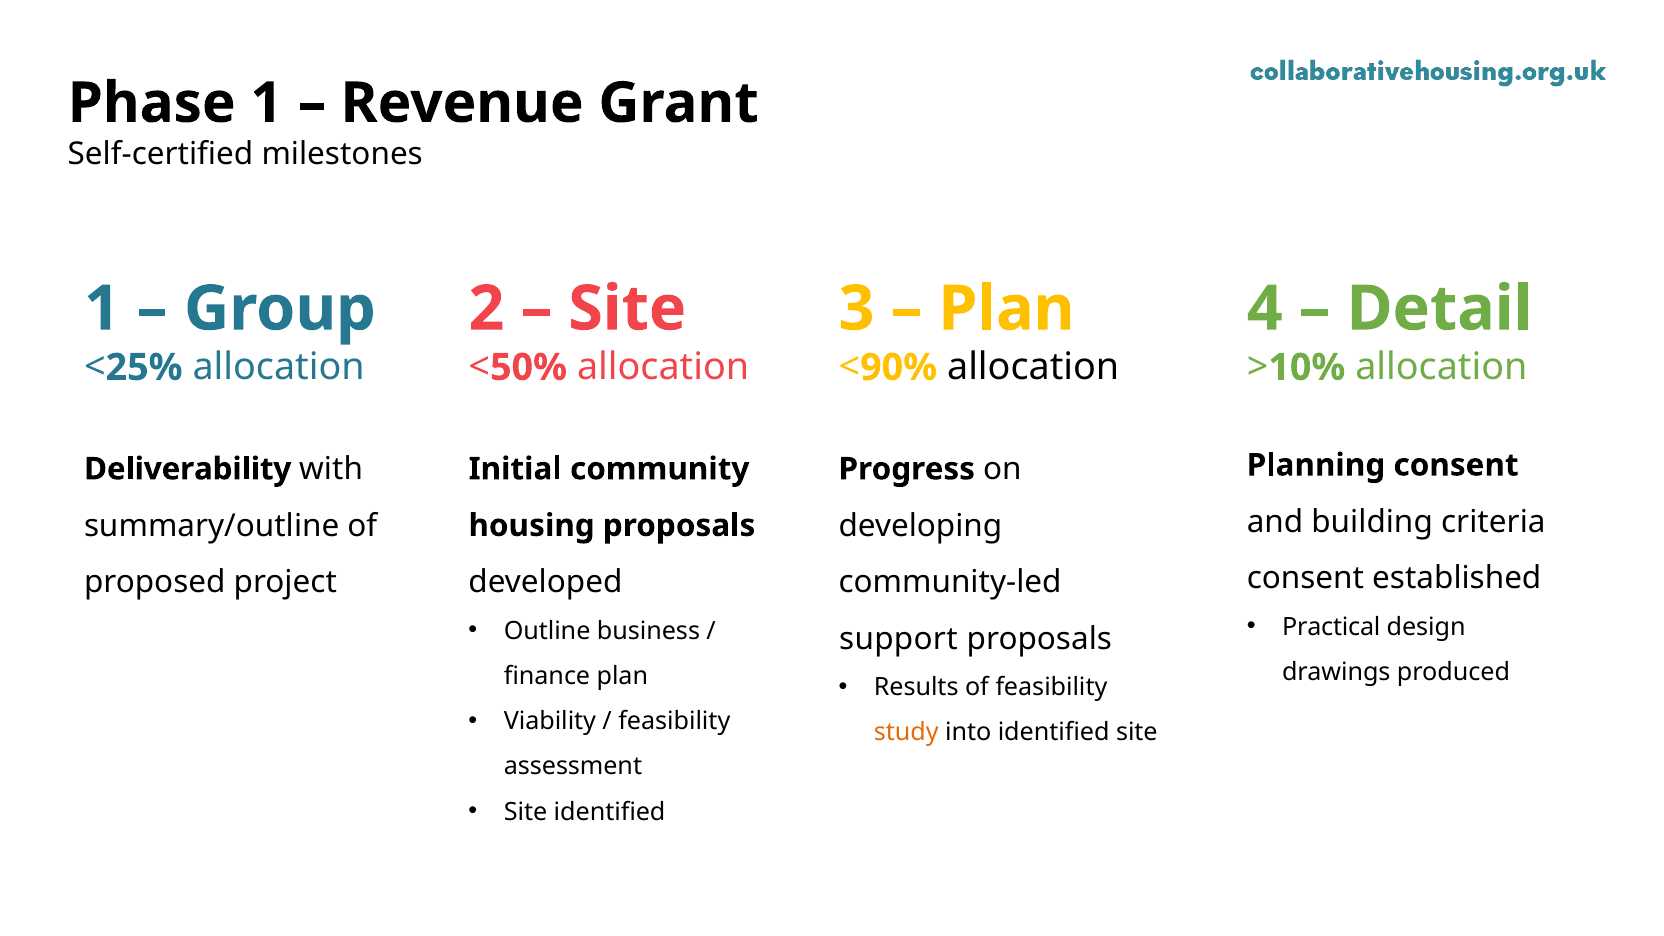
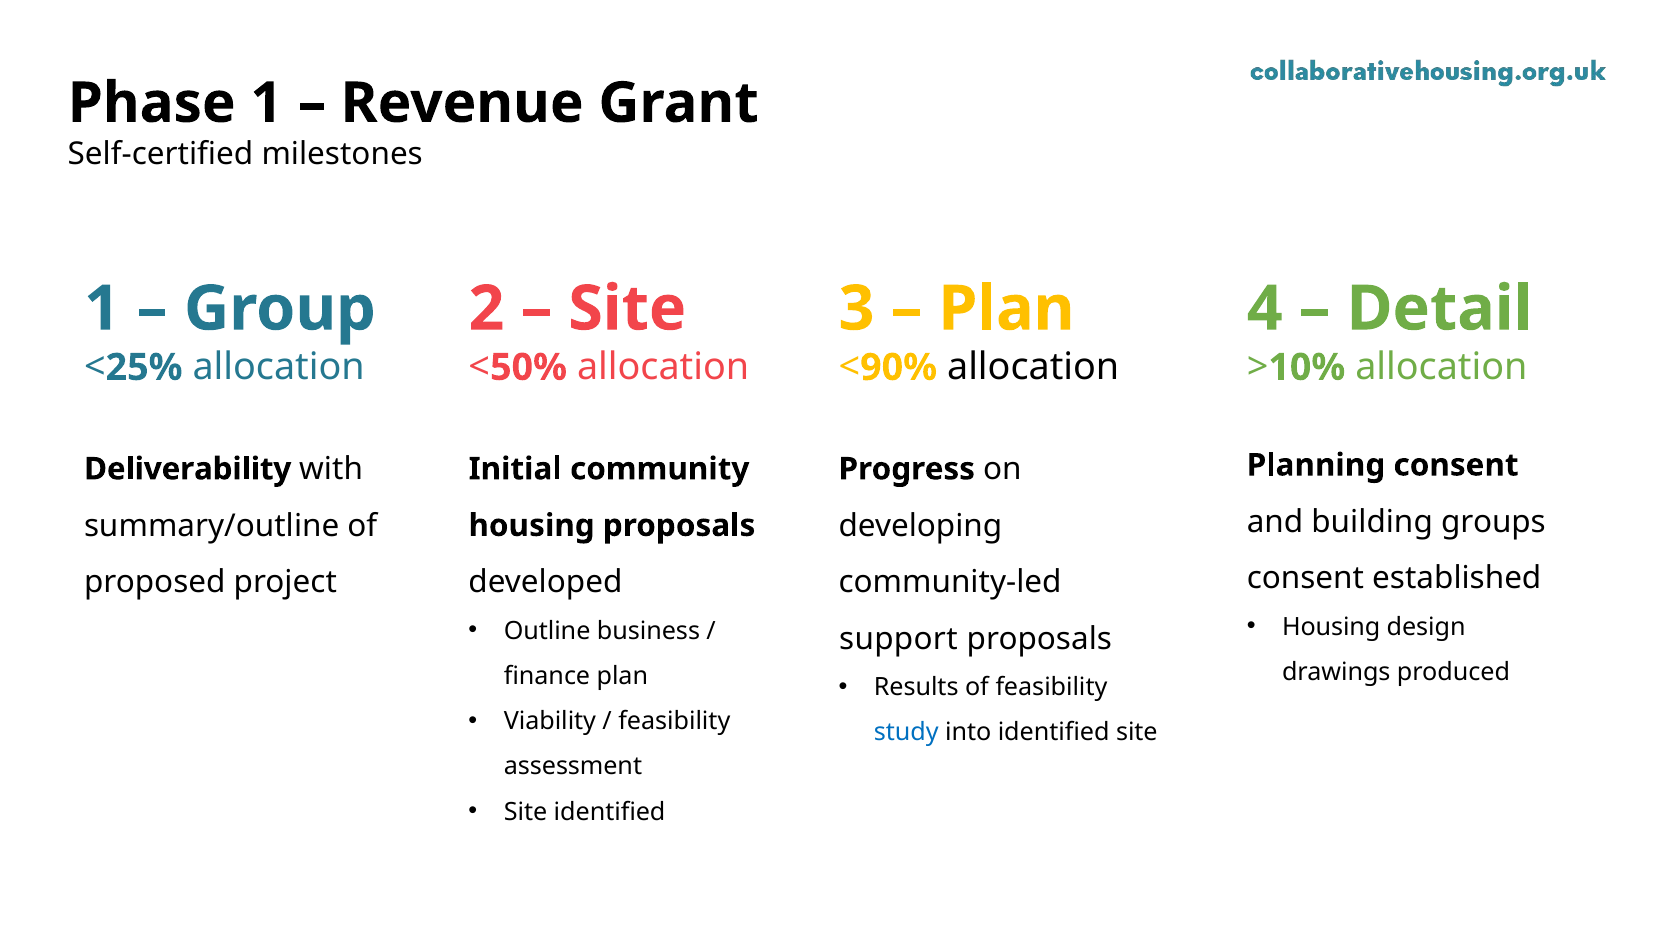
criteria: criteria -> groups (1493, 522)
Practical: Practical -> Housing (1331, 627)
study colour: orange -> blue (906, 733)
